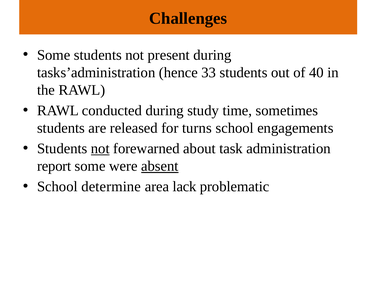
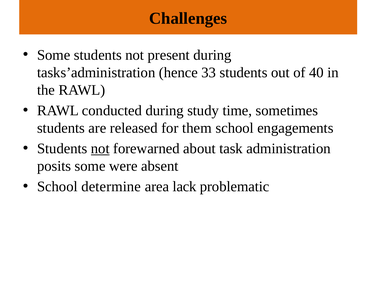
turns: turns -> them (197, 128)
report: report -> posits (54, 166)
absent underline: present -> none (160, 166)
